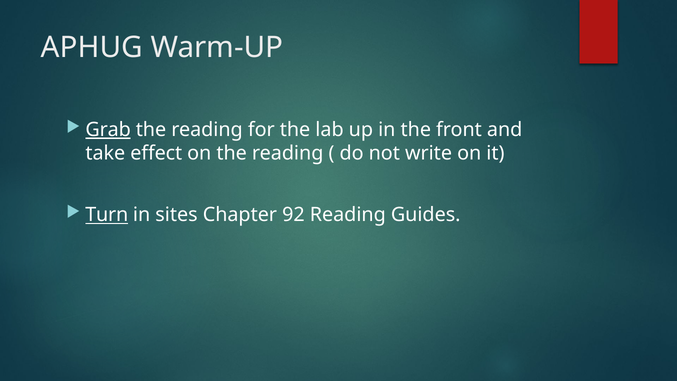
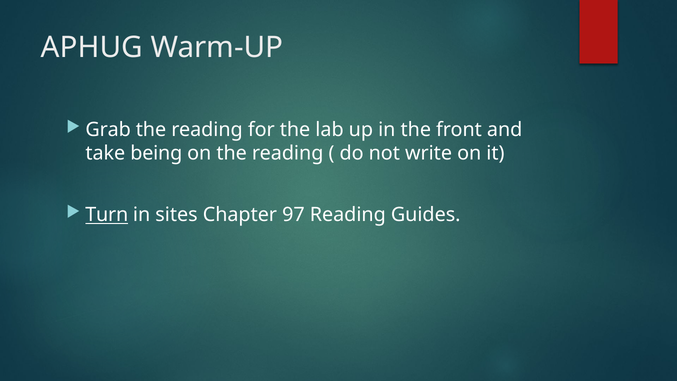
Grab underline: present -> none (108, 130)
effect: effect -> being (156, 153)
92: 92 -> 97 (293, 215)
